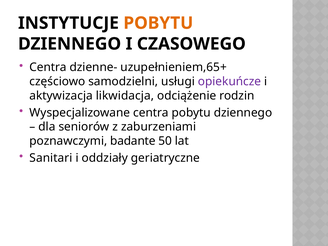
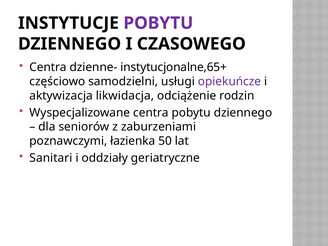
POBYTU colour: orange -> purple (158, 23)
uzupełnieniem,65+: uzupełnieniem,65+ -> instytucjonalne,65+ (174, 67)
badante: badante -> łazienka (133, 141)
